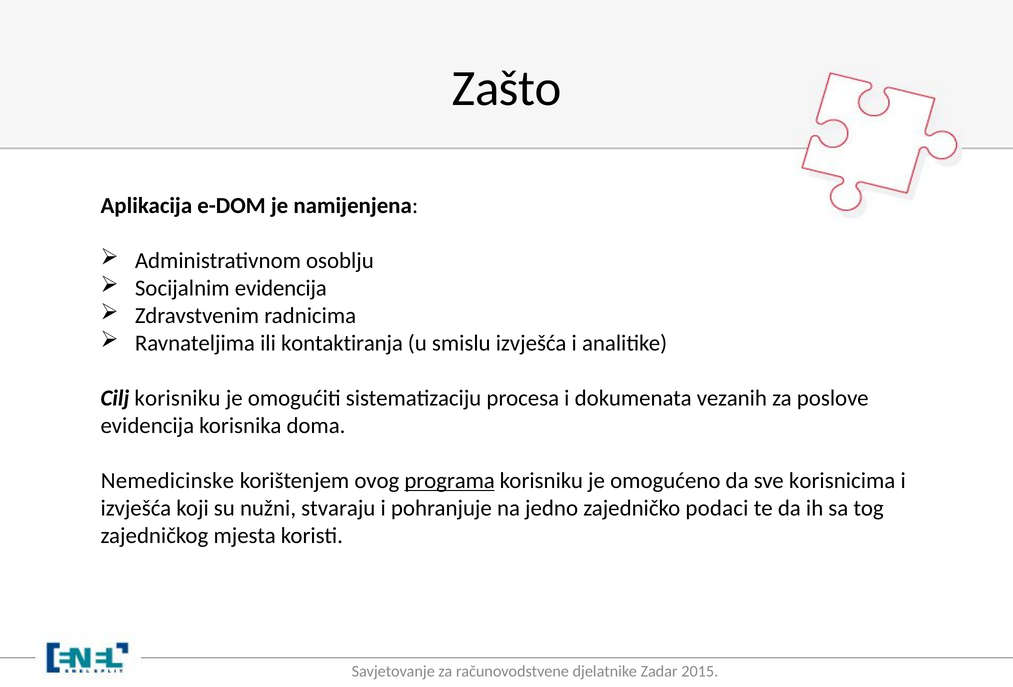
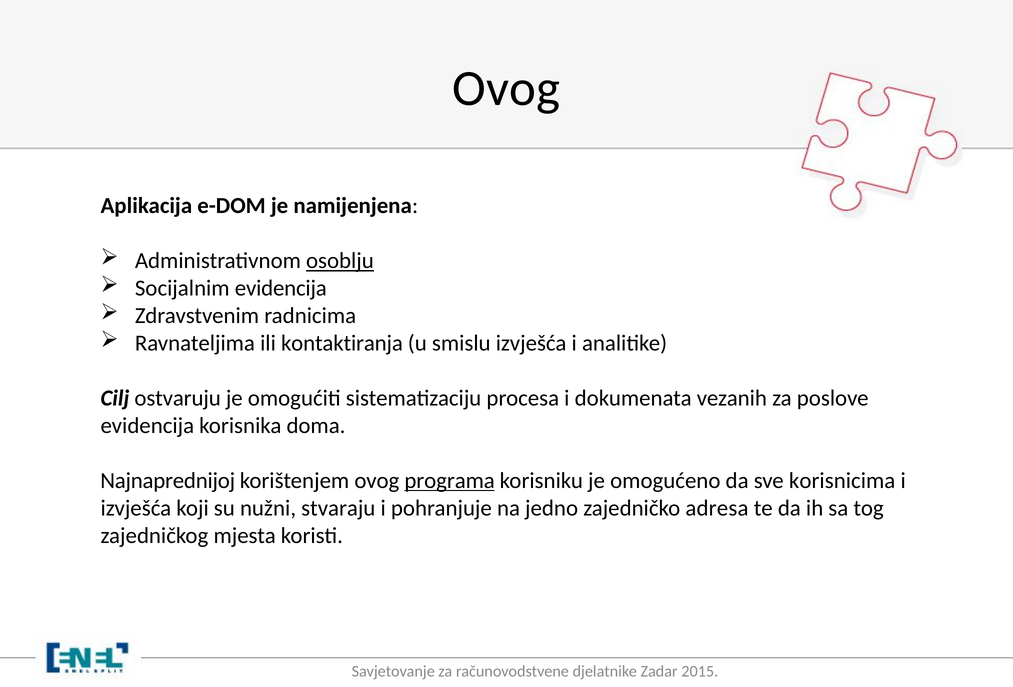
Zašto: Zašto -> Ovog (506, 88)
osoblju underline: none -> present (340, 261)
Cilj korisniku: korisniku -> ostvaruju (178, 398)
Nemedicinske: Nemedicinske -> Najnaprednijoj (168, 481)
podaci: podaci -> adresa (717, 508)
